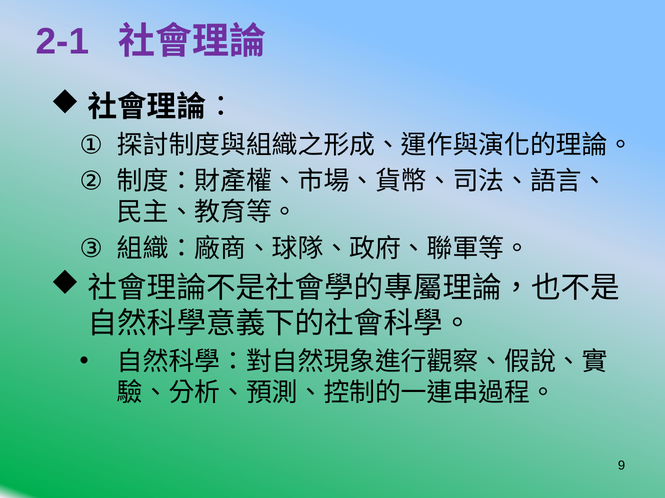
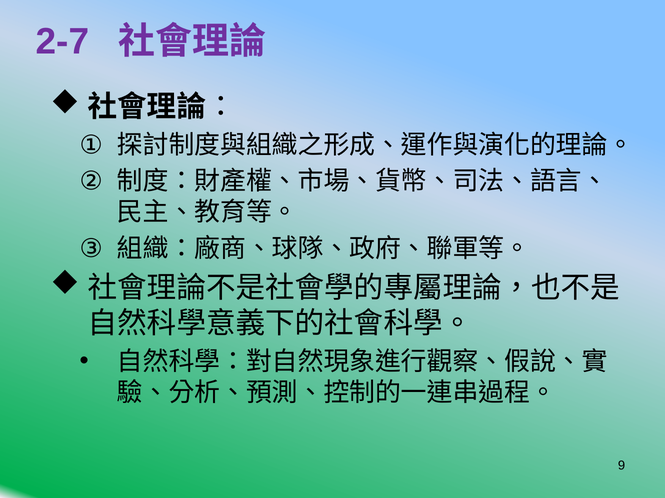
2-1: 2-1 -> 2-7 (62, 41)
